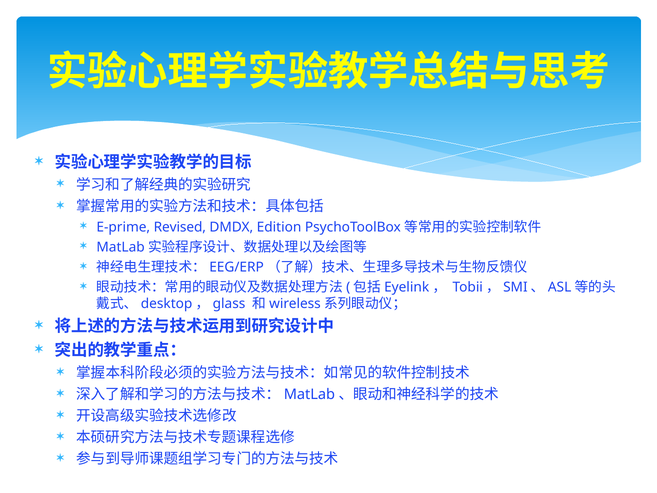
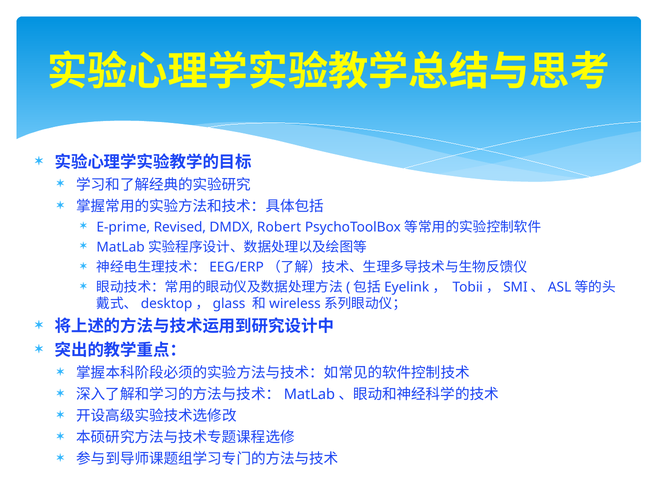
Edition: Edition -> Robert (279, 227)
